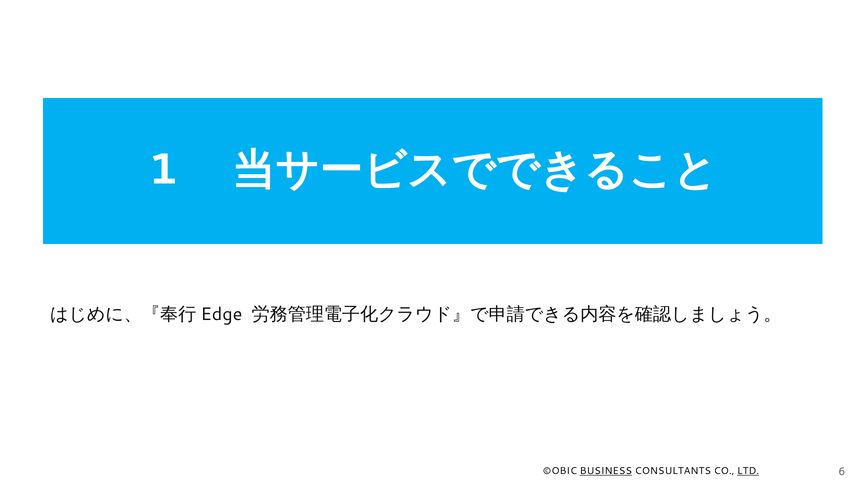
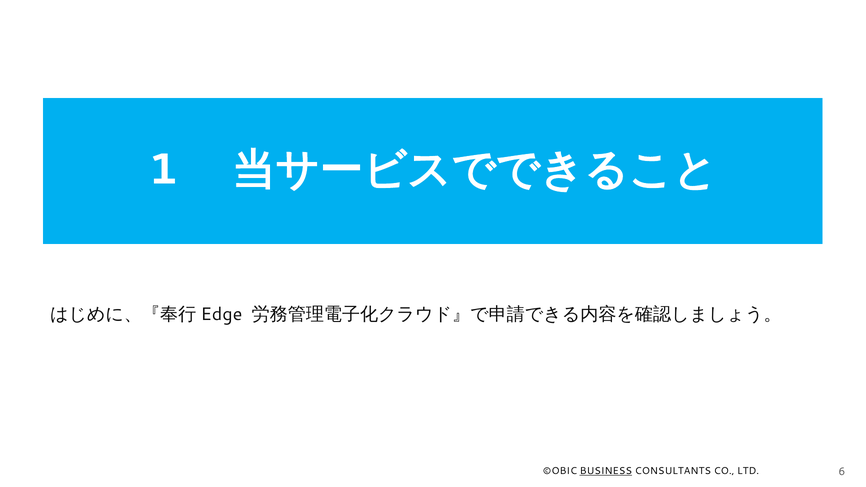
LTD underline: present -> none (748, 471)
